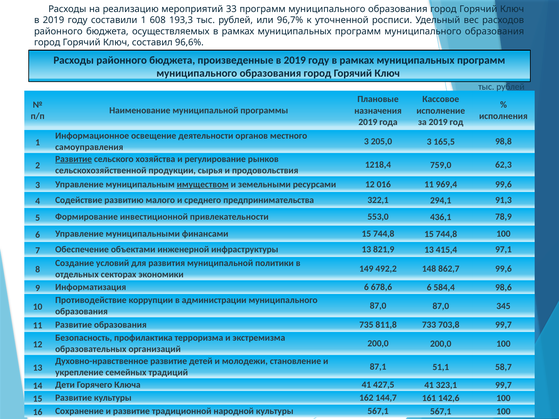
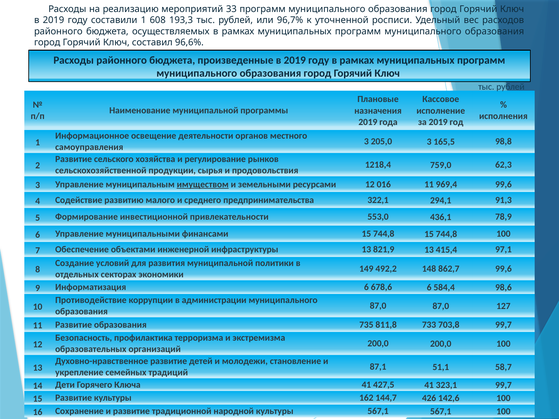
Развитие underline: present -> none (74, 159)
345: 345 -> 127 (503, 306)
161: 161 -> 426 (429, 398)
